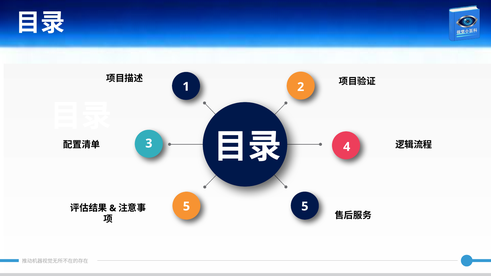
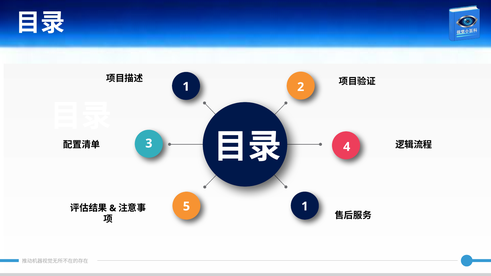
5 5: 5 -> 1 (305, 207)
